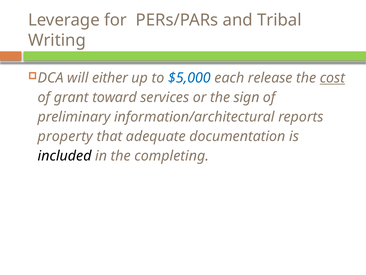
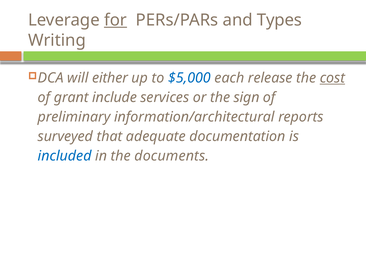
for underline: none -> present (116, 20)
Tribal: Tribal -> Types (279, 20)
toward: toward -> include (115, 97)
property: property -> surveyed (65, 136)
included colour: black -> blue (65, 156)
completing: completing -> documents (172, 156)
